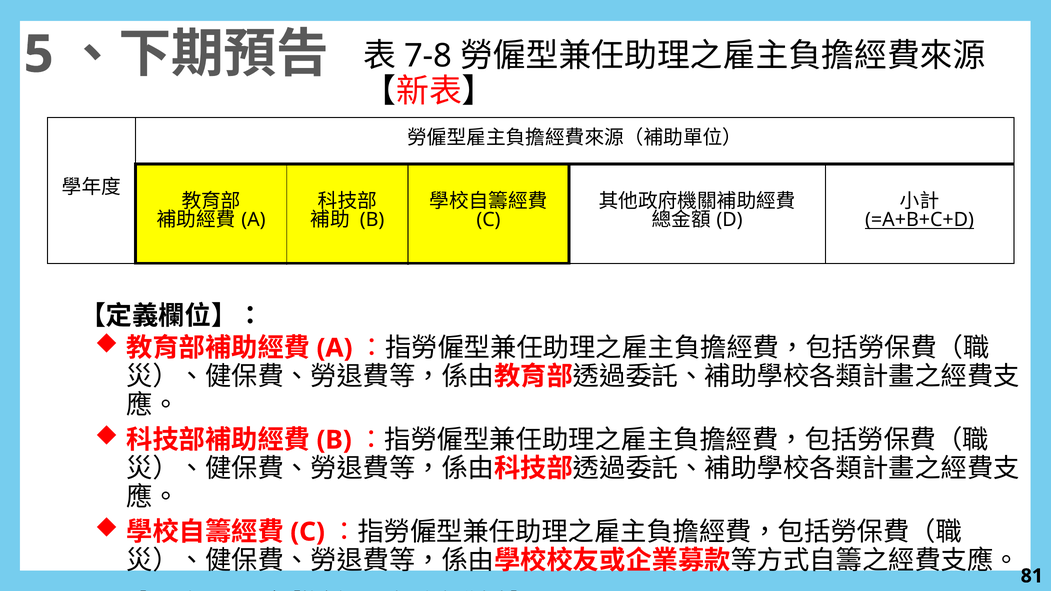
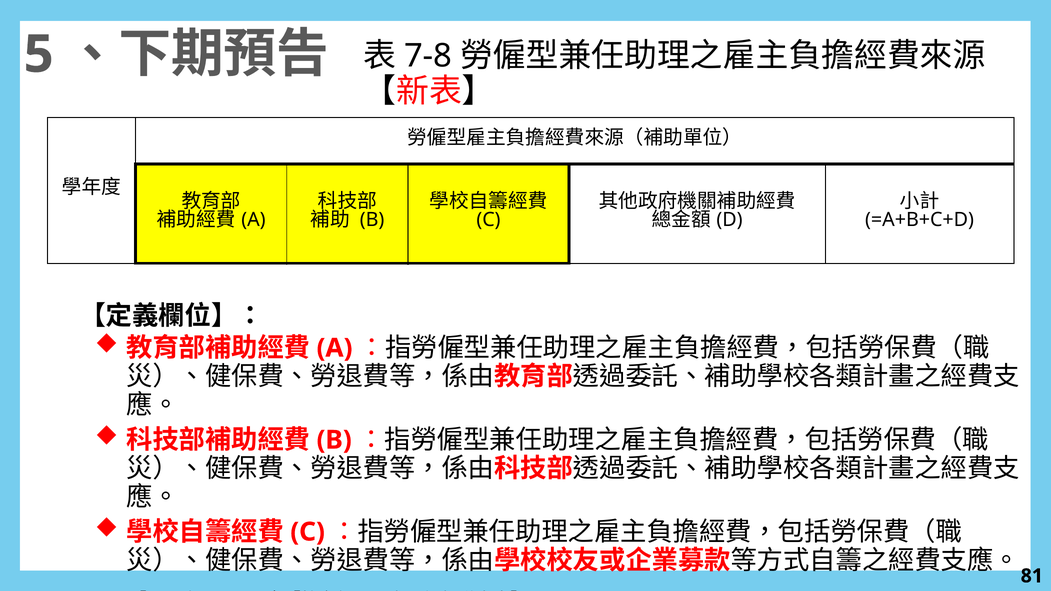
=A+B+C+D underline: present -> none (920, 220)
